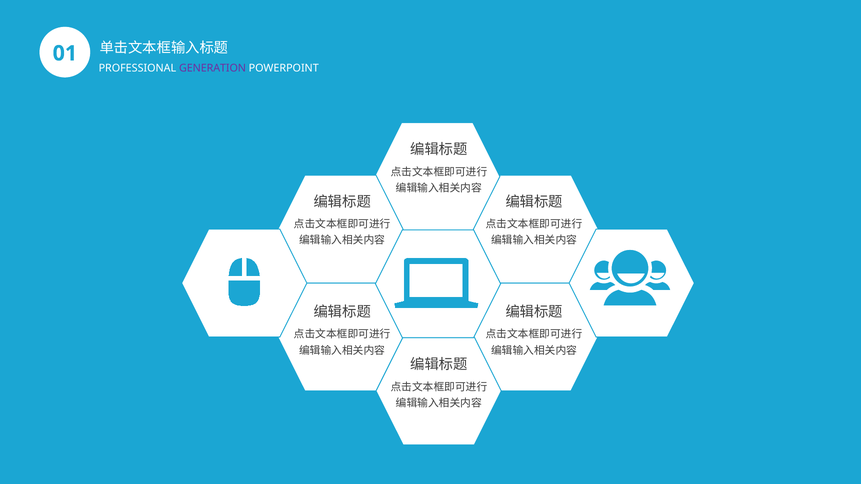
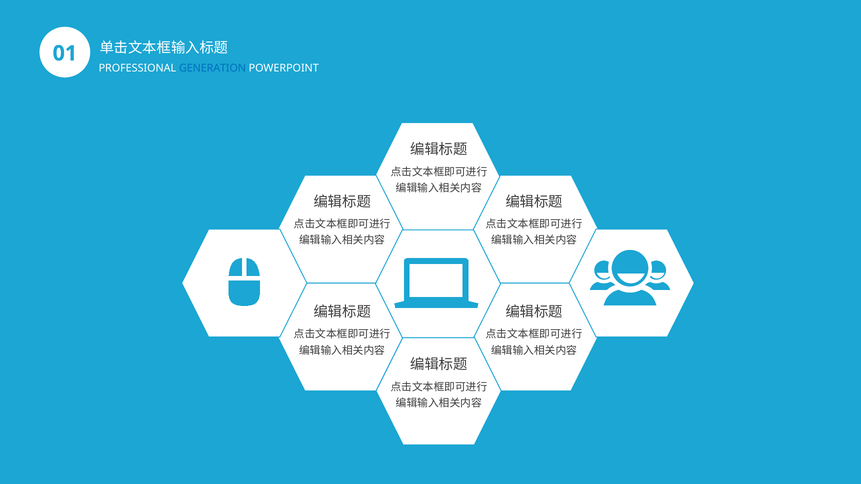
GENERATION colour: purple -> blue (213, 68)
